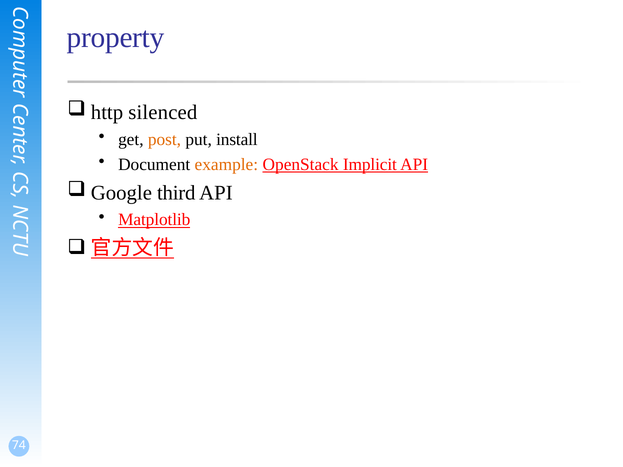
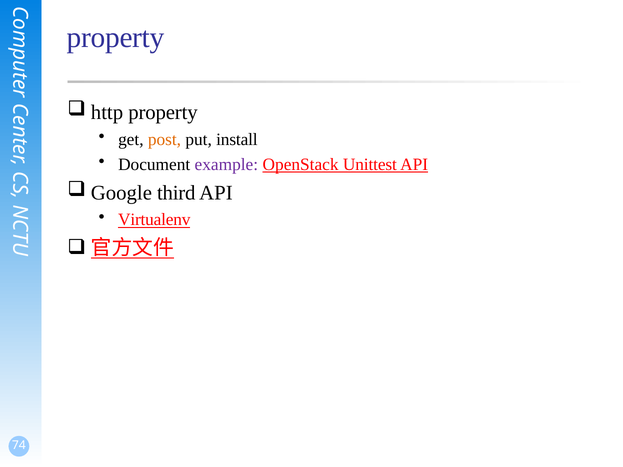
silenced: silenced -> property (163, 113)
example colour: orange -> purple (226, 165)
Implicit: Implicit -> Unittest (370, 165)
Matplotlib: Matplotlib -> Virtualenv (154, 220)
